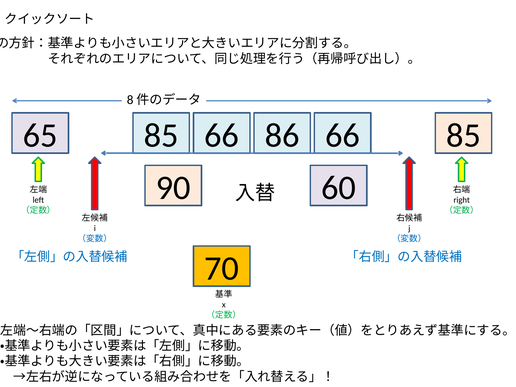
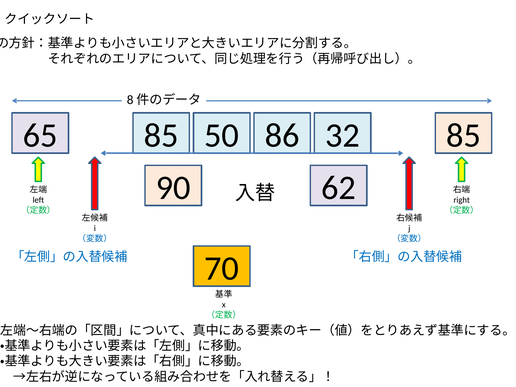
85 66: 66 -> 50 (222, 135)
86 66: 66 -> 32 (343, 135)
60: 60 -> 62 (339, 188)
